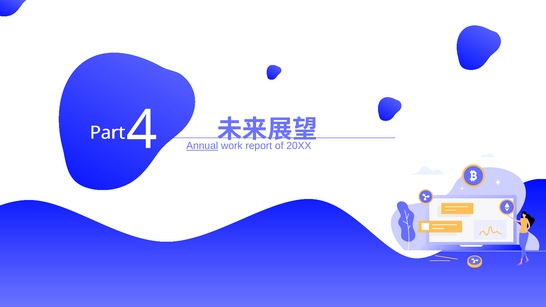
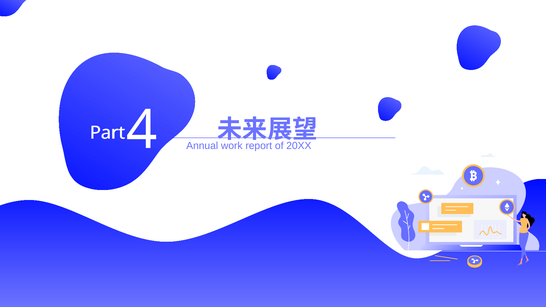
Annual underline: present -> none (202, 146)
